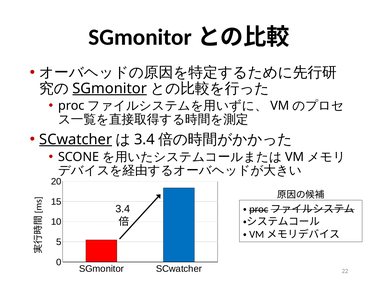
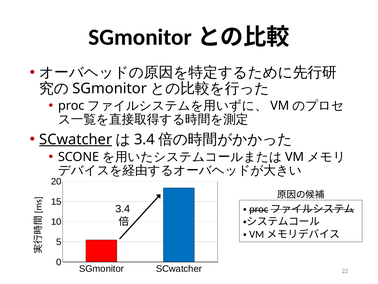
SGmonitor underline: present -> none (110, 88)
